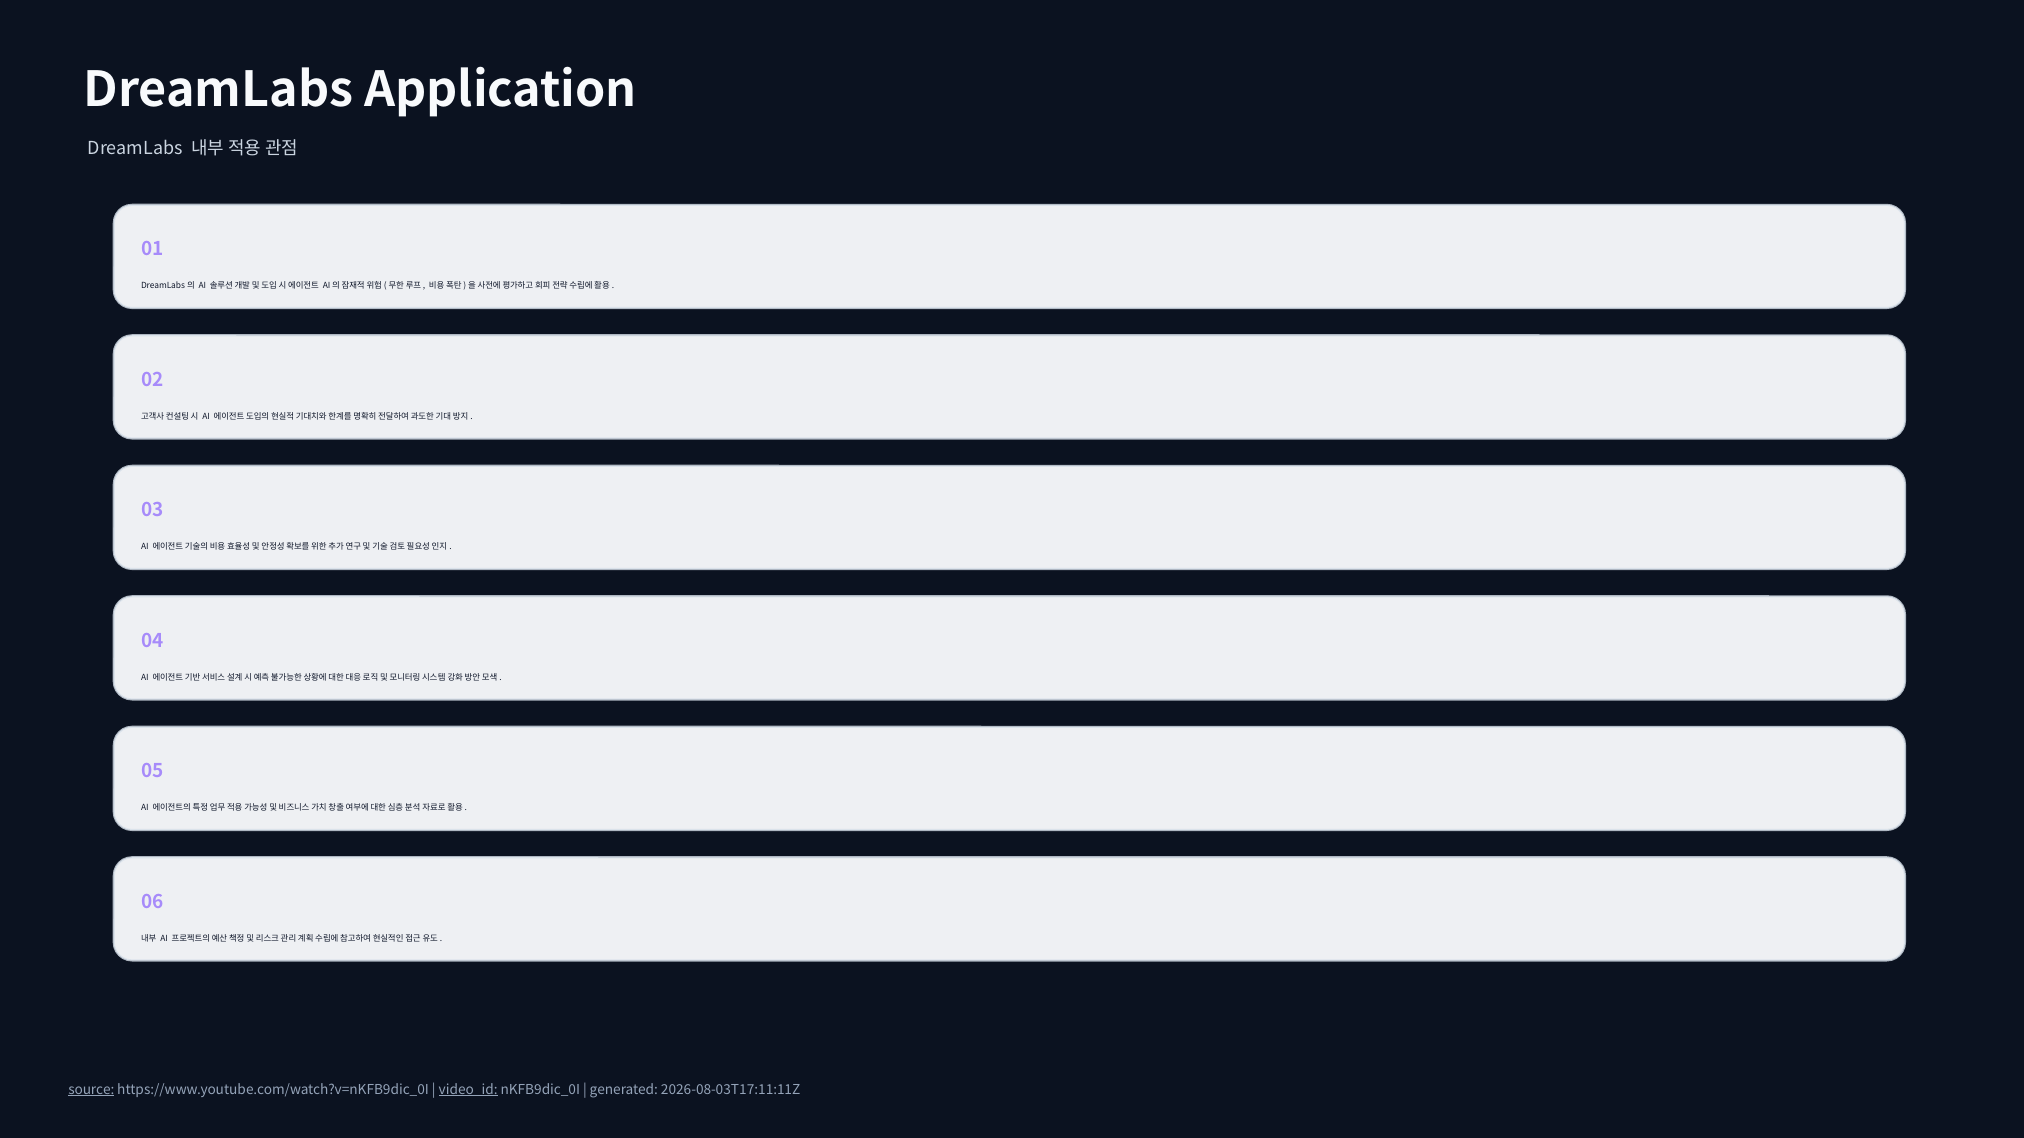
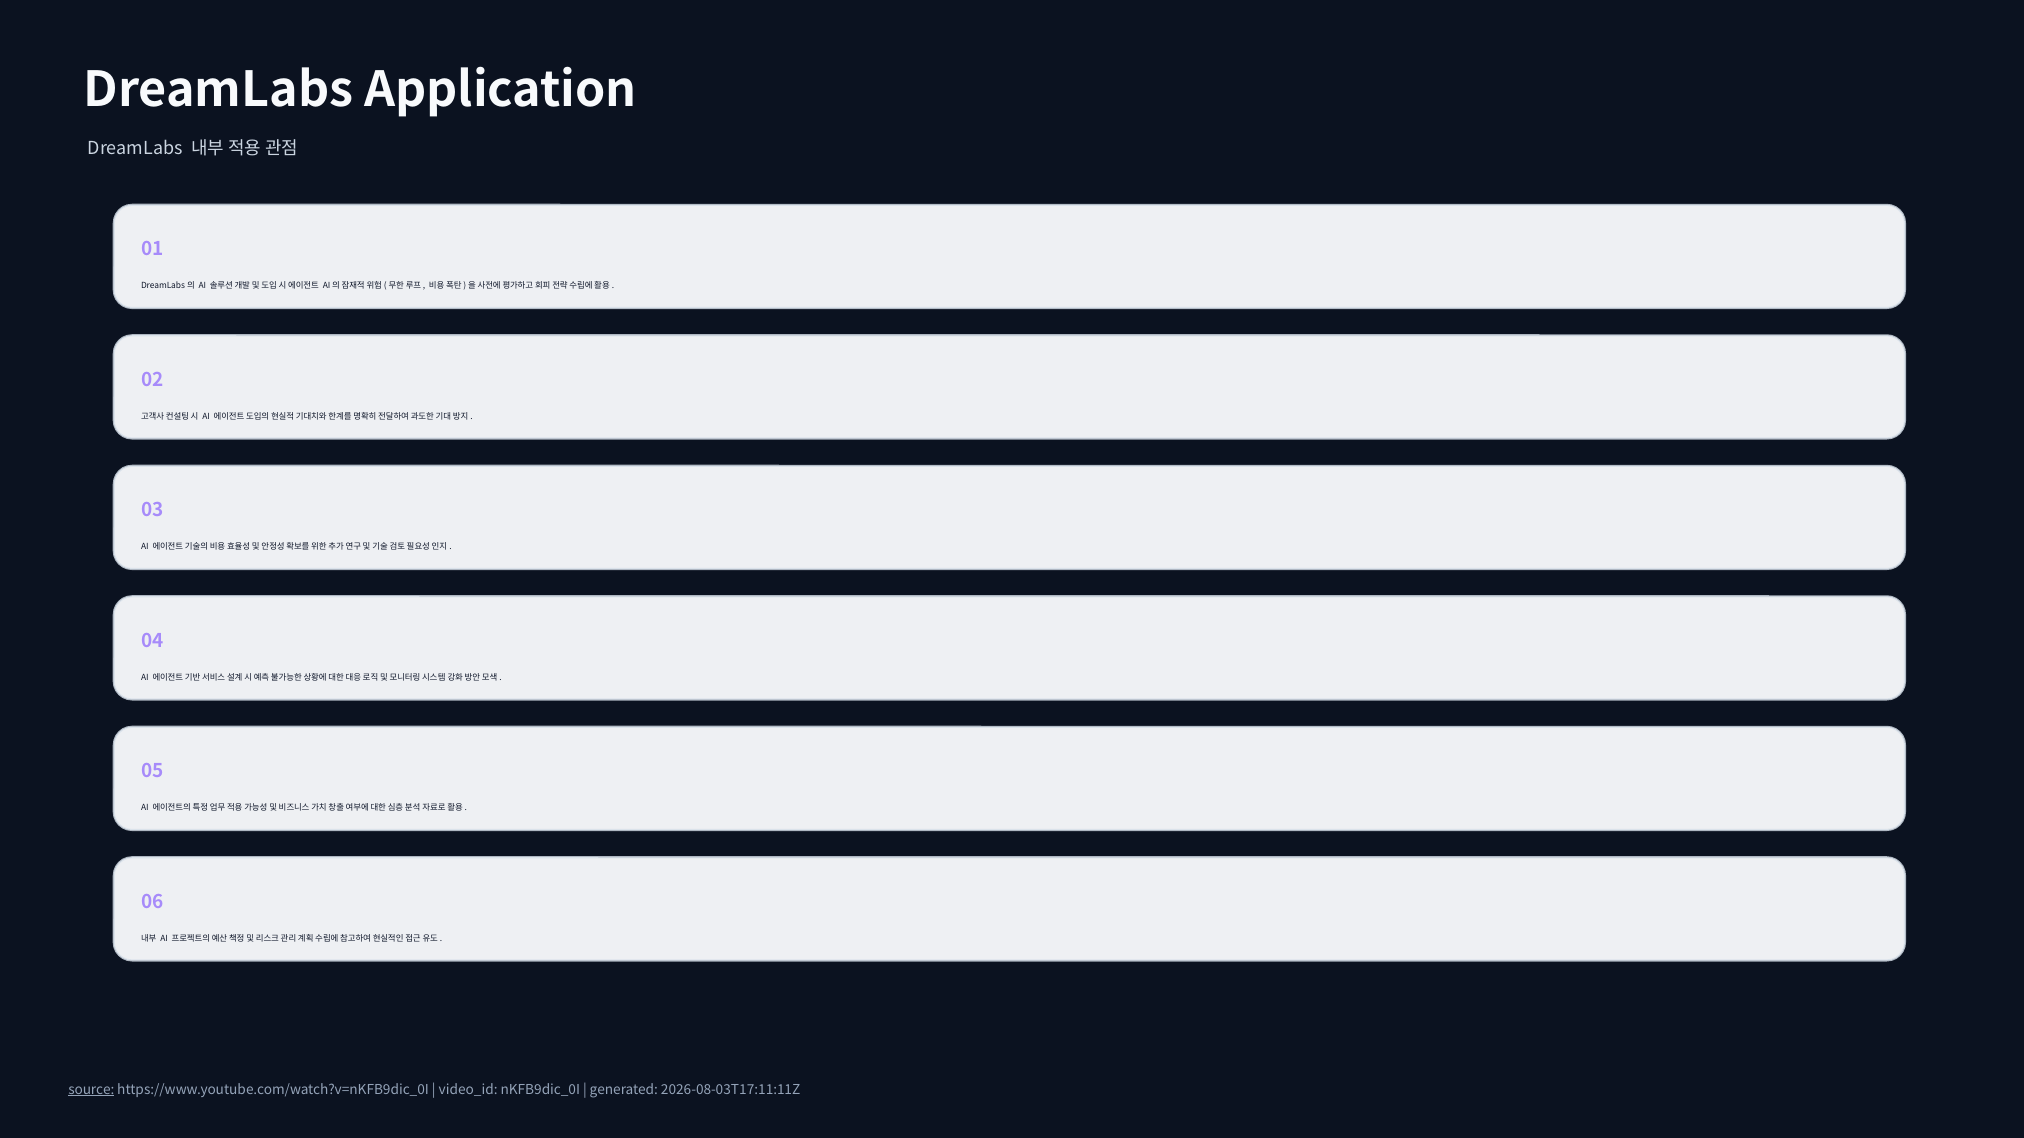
video_id underline: present -> none (468, 1090)
